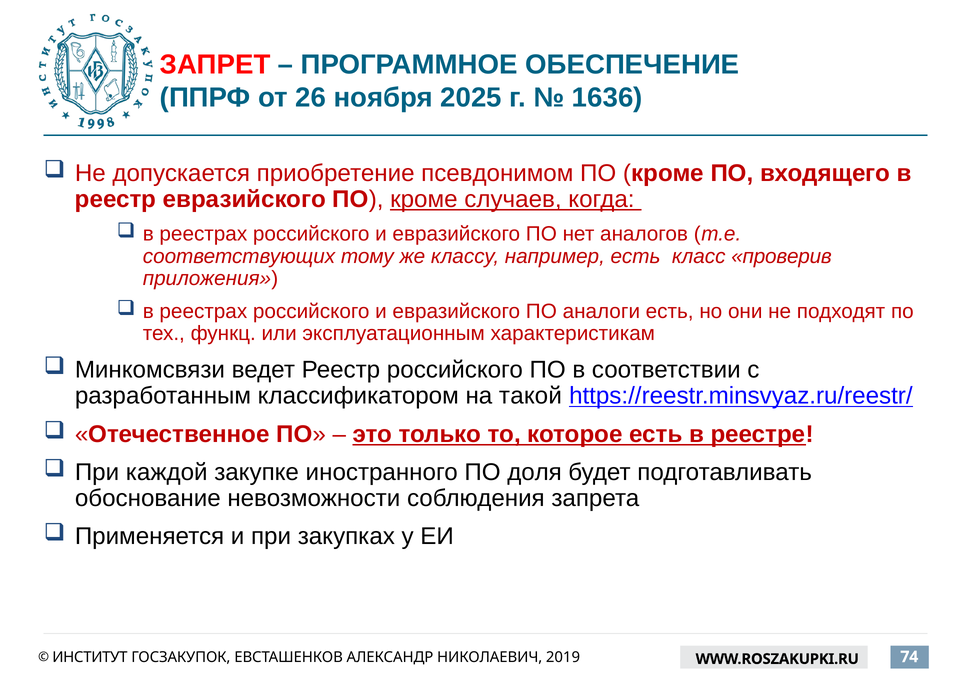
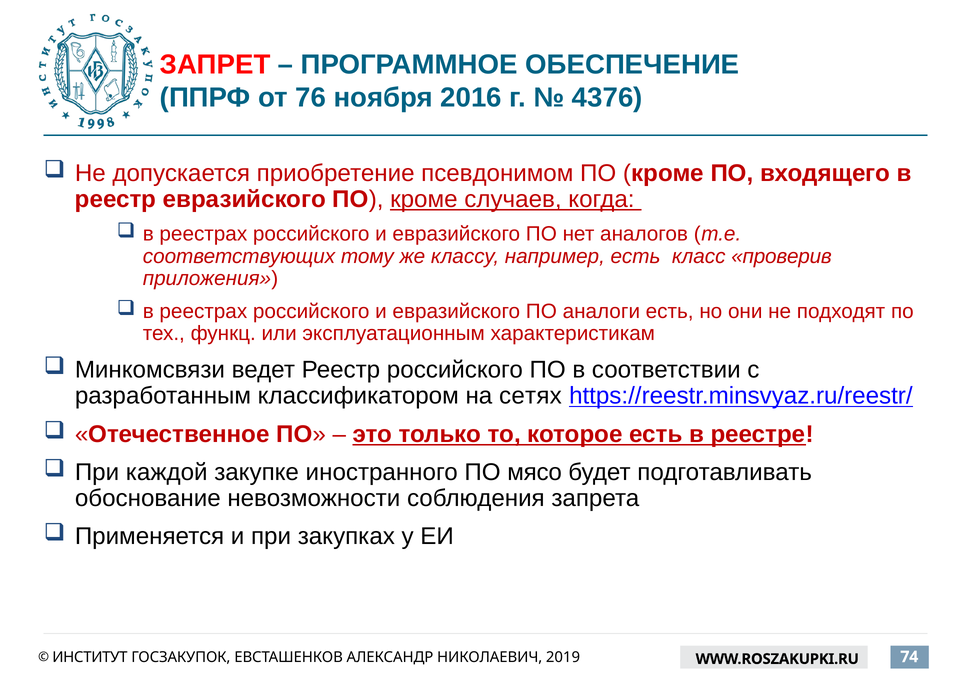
26: 26 -> 76 (311, 98)
2025: 2025 -> 2016 (471, 98)
1636: 1636 -> 4376 (607, 98)
такой: такой -> сетях (530, 396)
доля: доля -> мясо (535, 473)
